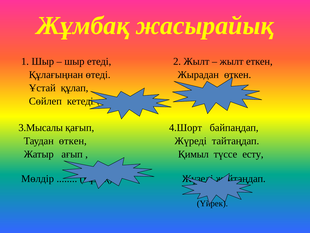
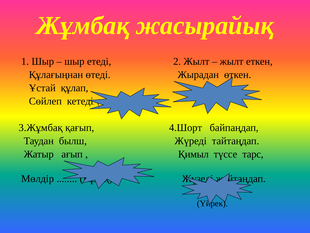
3.Мысалы: 3.Мысалы -> 3.Жұмбақ (41, 127)
Таудан өткен: өткен -> былш (73, 141)
есту: есту -> тарс (253, 154)
